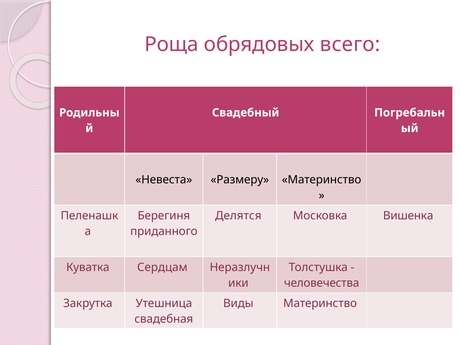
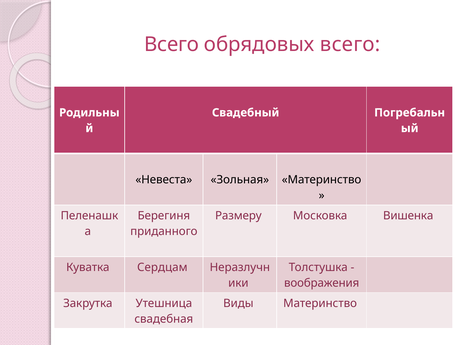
Роща: Роща -> Всего (172, 44)
Размеру: Размеру -> Зольная (240, 180)
Делятся: Делятся -> Размеру (238, 216)
человечества: человечества -> воображения (322, 283)
